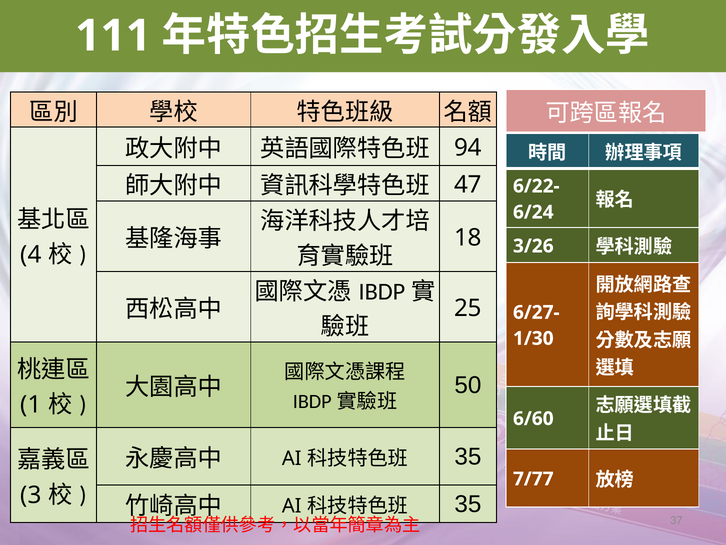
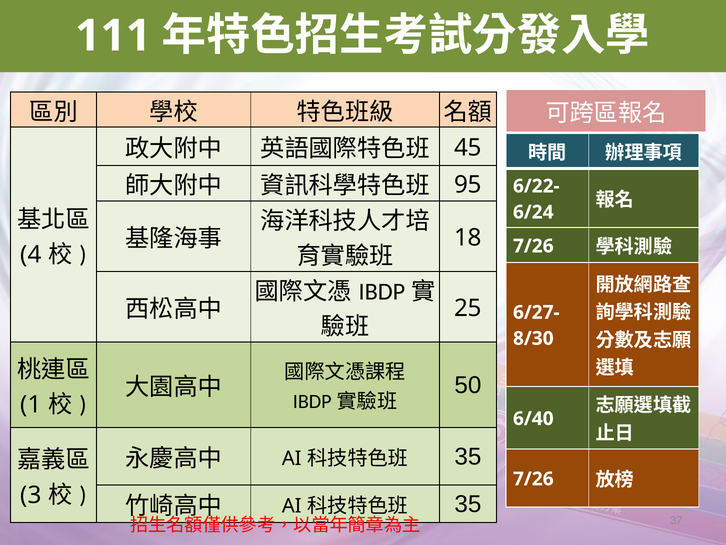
94: 94 -> 45 (468, 148)
47: 47 -> 95 (468, 185)
3/26: 3/26 -> 7/26 (533, 246)
1/30: 1/30 -> 8/30 (533, 338)
6/60: 6/60 -> 6/40 (533, 418)
7/77: 7/77 -> 7/26 (533, 479)
